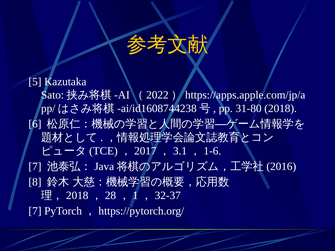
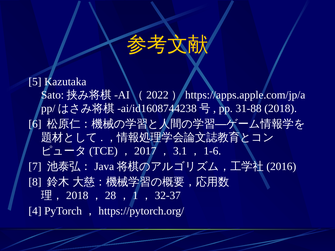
31-80: 31-80 -> 31-88 (249, 109)
7: 7 -> 4 (35, 211)
